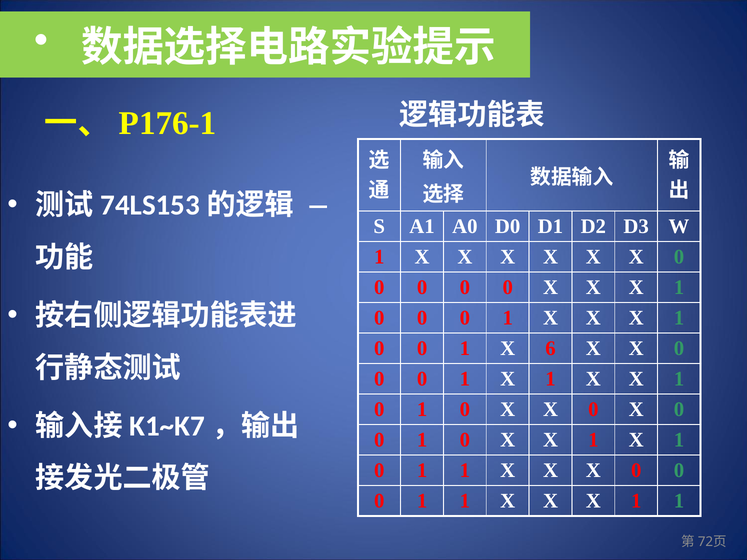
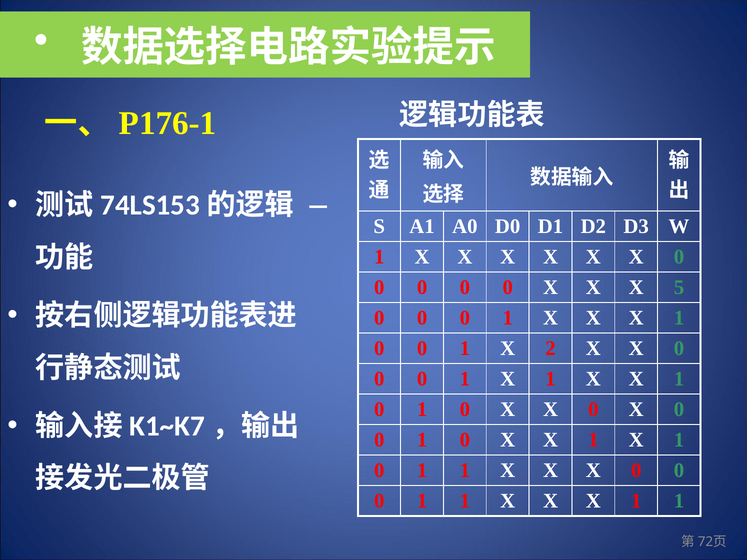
1: 1 -> 5 (679, 288)
6: 6 -> 2 (551, 349)
